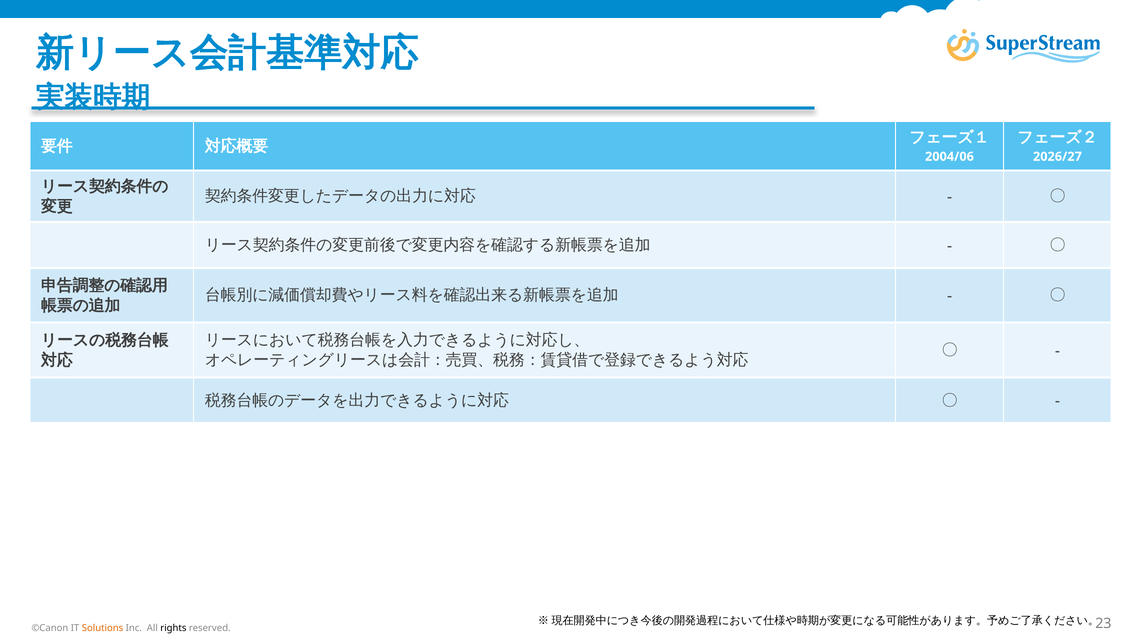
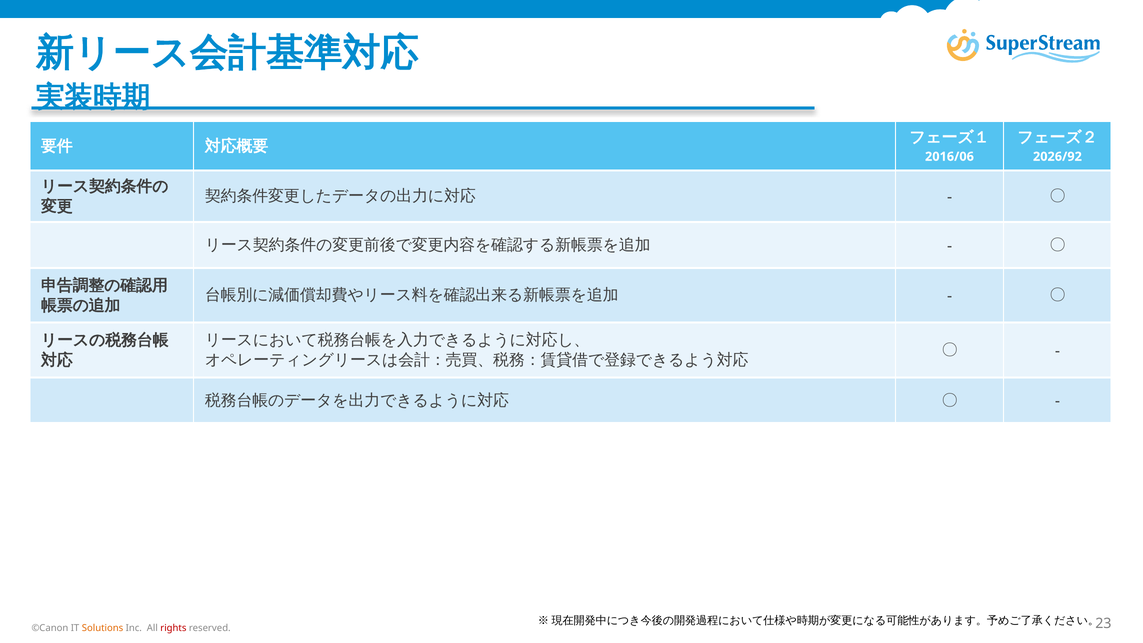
2004/06: 2004/06 -> 2016/06 (949, 157)
2026/27: 2026/27 -> 2026/92 (1057, 157)
rights colour: black -> red (173, 628)
